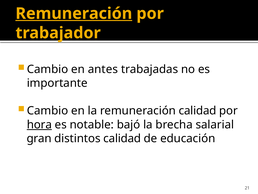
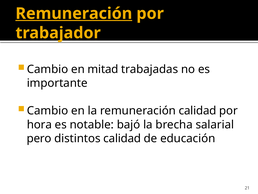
antes: antes -> mitad (103, 69)
hora underline: present -> none (39, 124)
gran: gran -> pero (39, 138)
